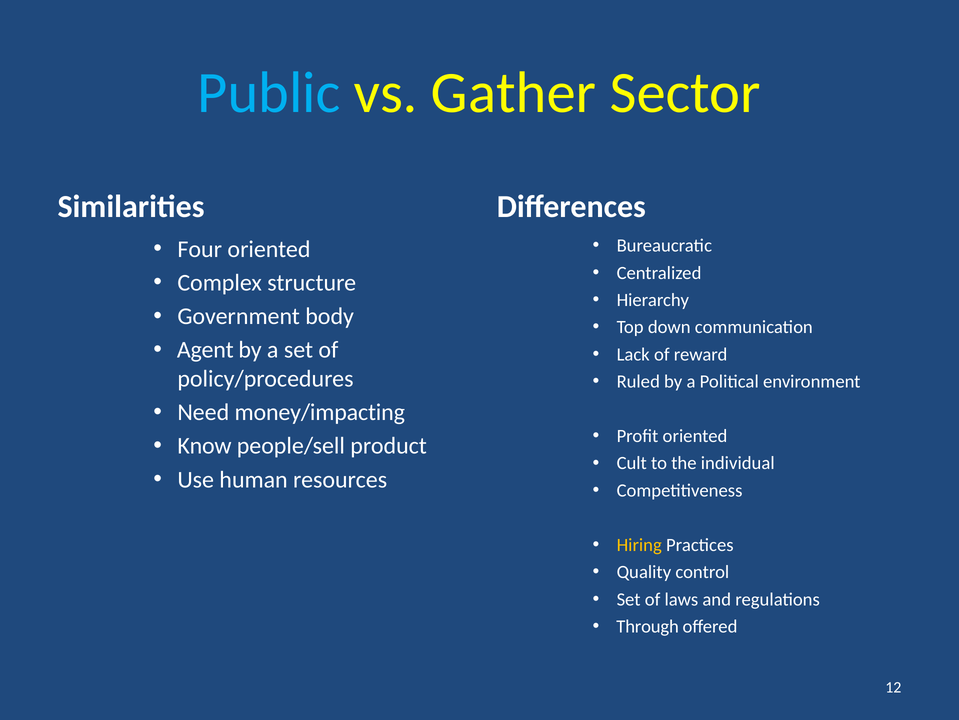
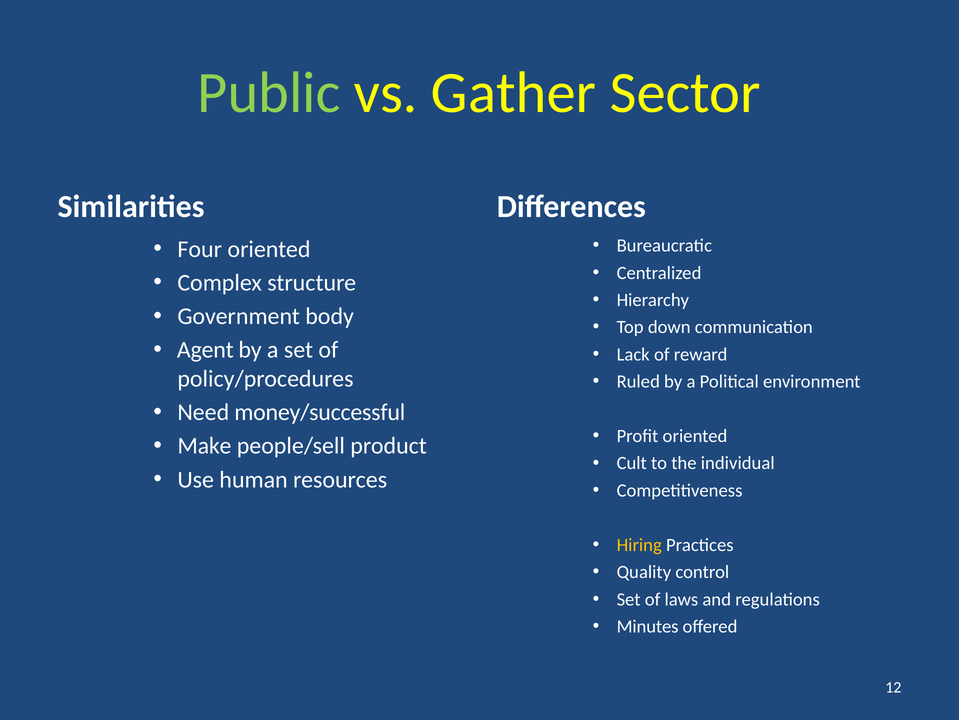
Public colour: light blue -> light green (269, 93)
money/impacting: money/impacting -> money/successful (320, 412)
Know: Know -> Make (204, 446)
Through: Through -> Minutes (648, 626)
